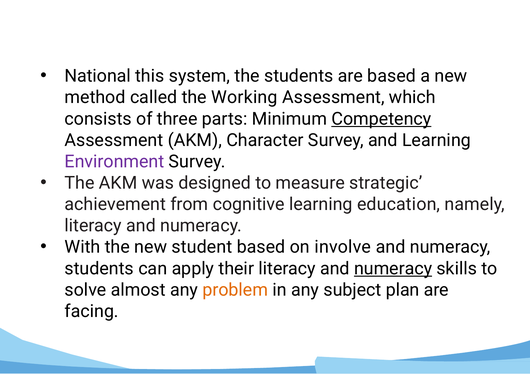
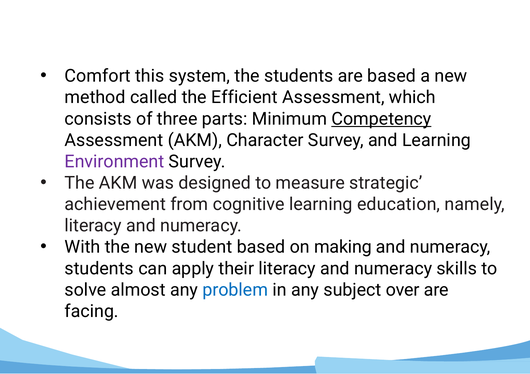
National: National -> Comfort (98, 76)
Working: Working -> Efficient (244, 97)
involve: involve -> making (343, 247)
numeracy underline: present -> none (393, 269)
problem colour: orange -> blue (235, 290)
plan: plan -> over (403, 290)
